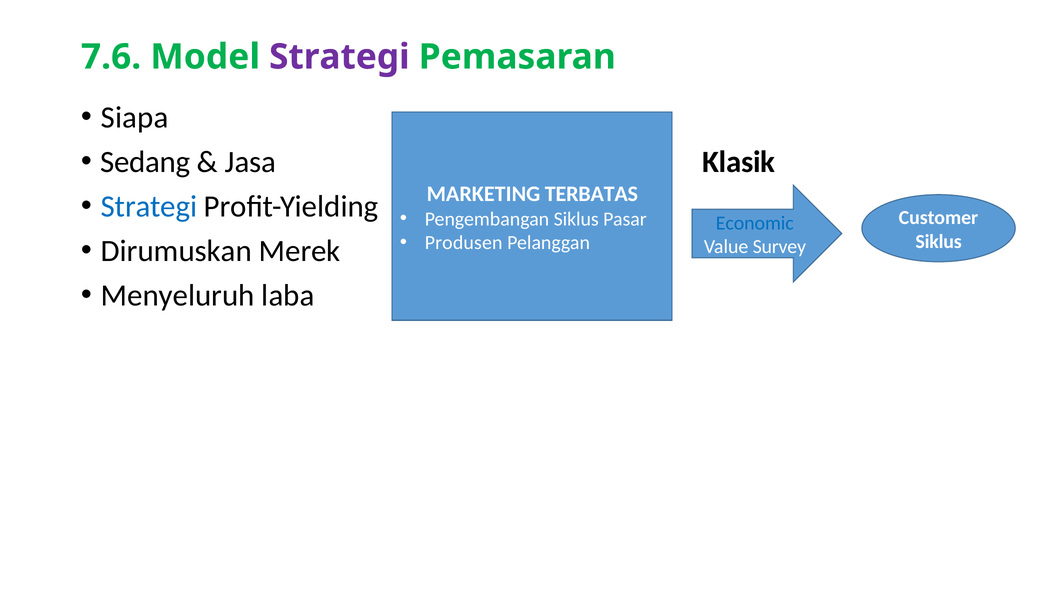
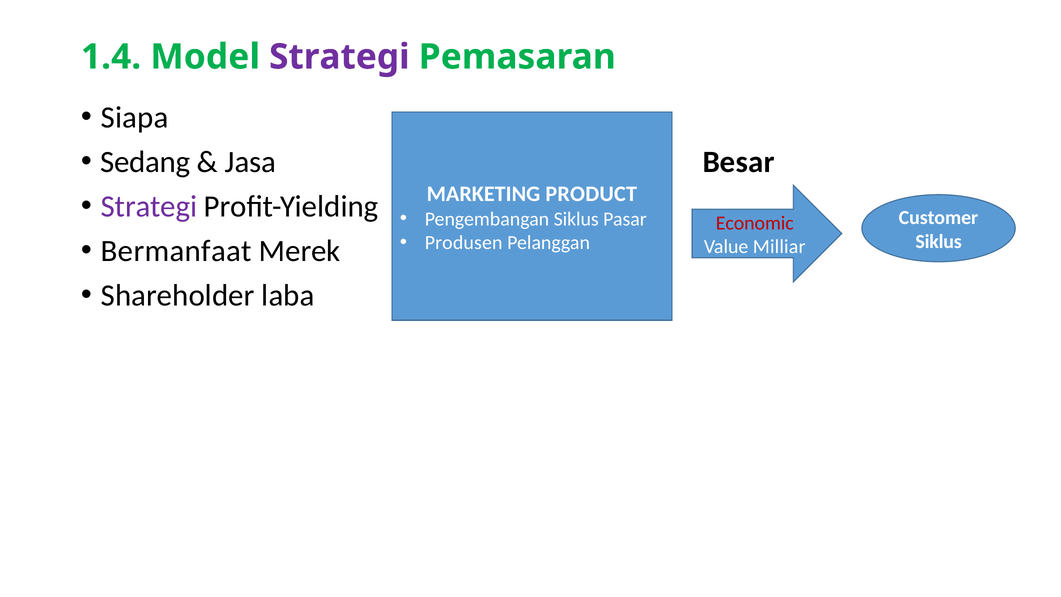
7.6: 7.6 -> 1.4 (111, 57)
Klasik: Klasik -> Besar (739, 162)
TERBATAS: TERBATAS -> PRODUCT (591, 194)
Strategi colour: blue -> purple (149, 206)
Economic colour: blue -> red (755, 223)
Dirumuskan: Dirumuskan -> Bermanfaat (176, 251)
Survey: Survey -> Milliar (779, 247)
Menyeluruh: Menyeluruh -> Shareholder (178, 295)
